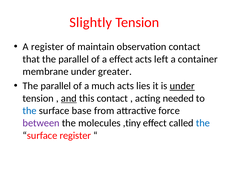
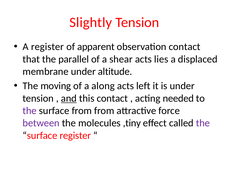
maintain: maintain -> apparent (96, 47)
a effect: effect -> shear (121, 59)
left: left -> lies (161, 59)
container: container -> displaced (198, 59)
greater: greater -> altitude (115, 71)
parallel: parallel -> moving (56, 86)
much: much -> along (103, 86)
lies: lies -> left (143, 86)
under underline: present -> none (182, 86)
the colour: blue -> purple (30, 111)
surface base: base -> from (82, 111)
the colour: blue -> purple (203, 123)
